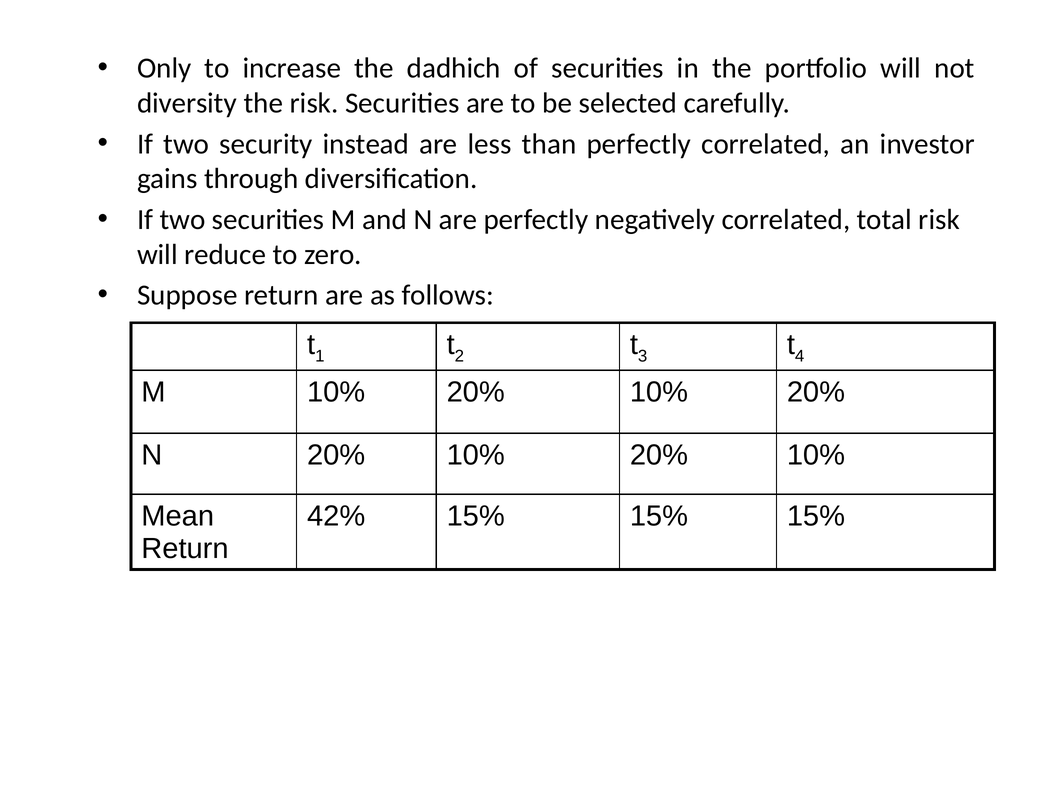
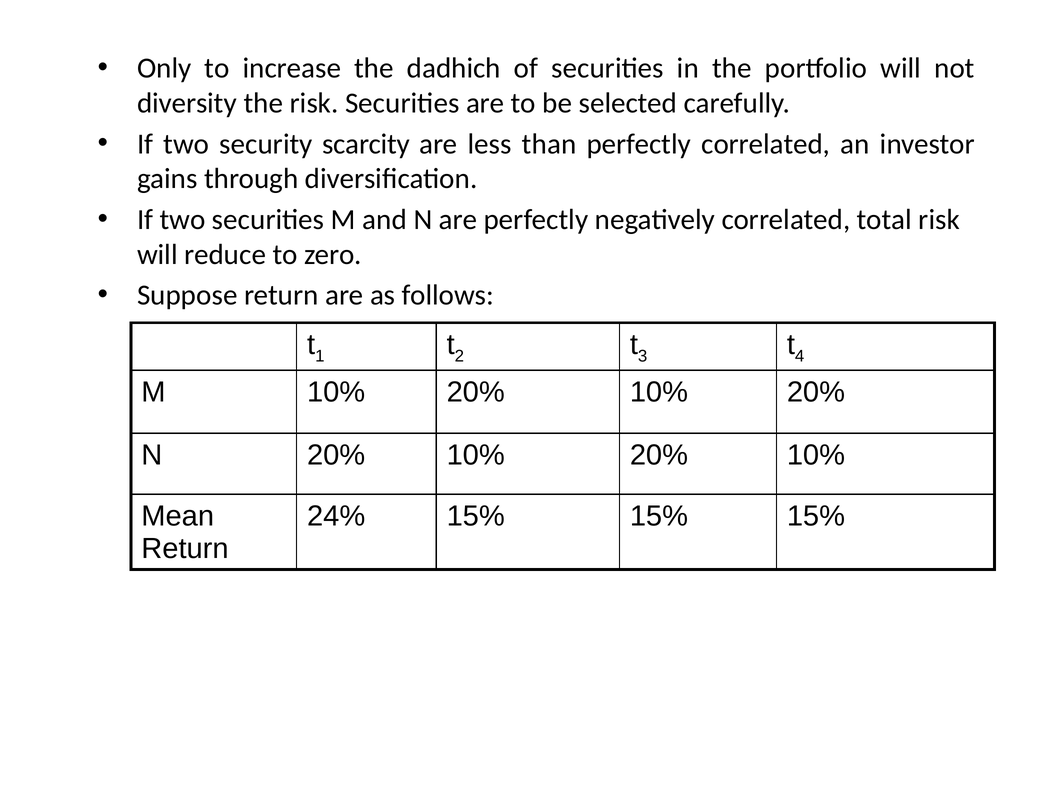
instead: instead -> scarcity (366, 144)
42%: 42% -> 24% (336, 516)
